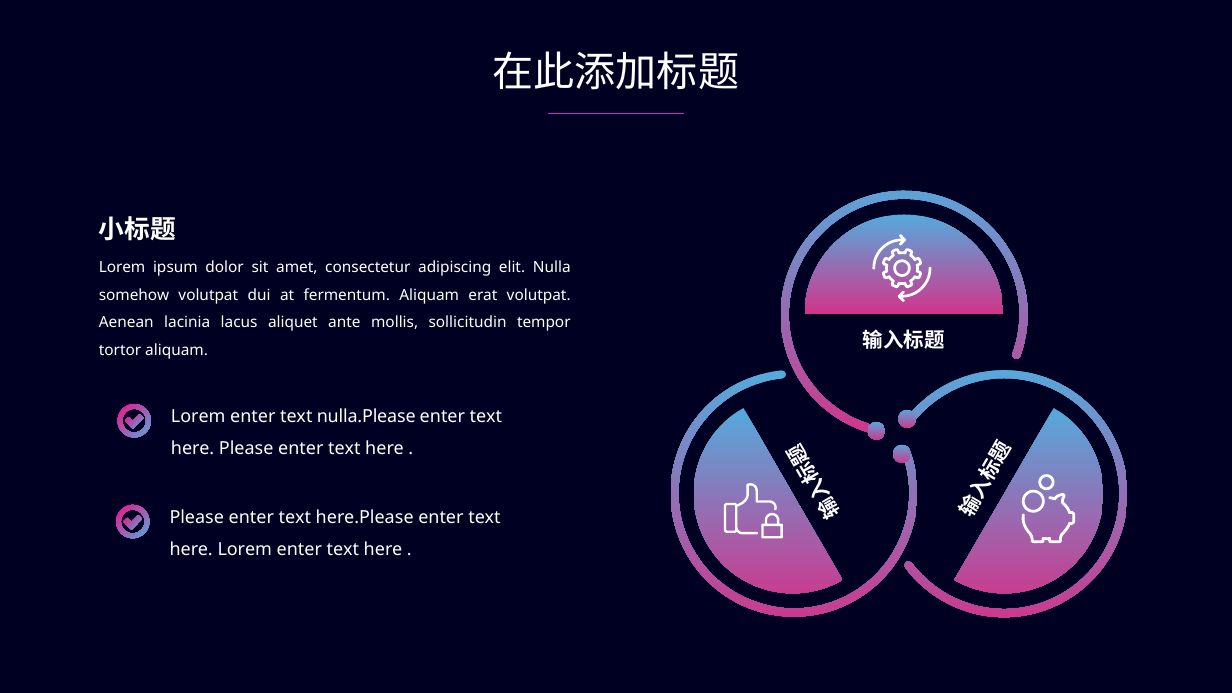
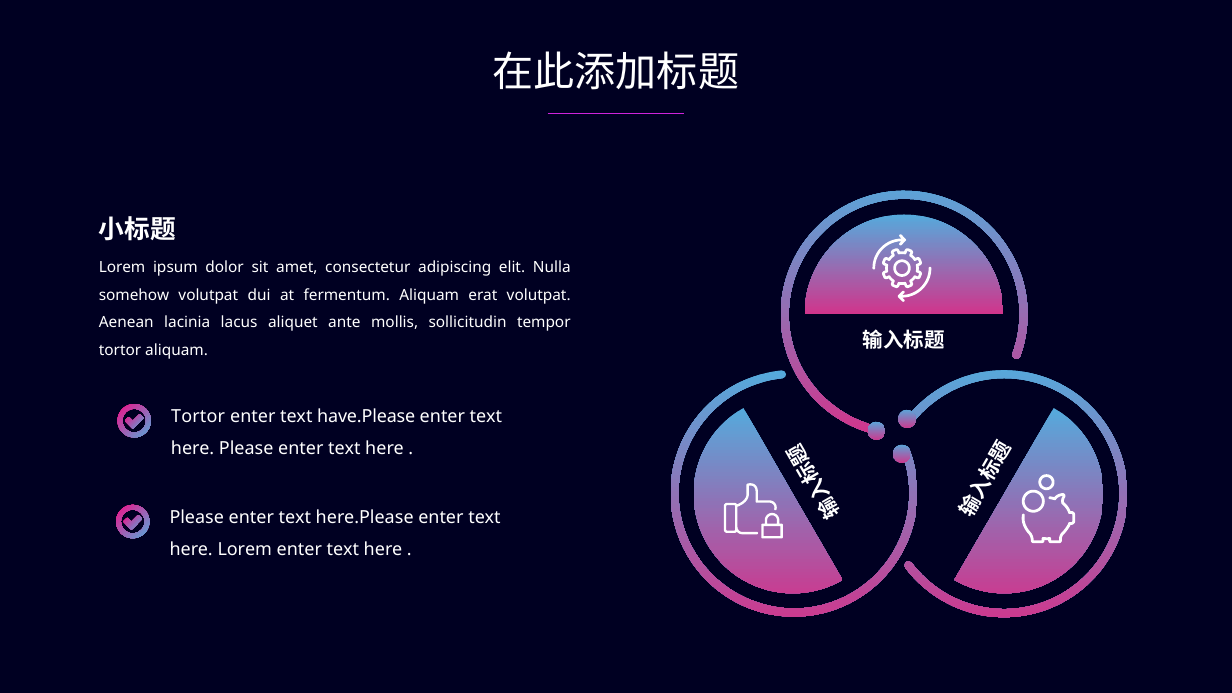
Lorem: Lorem -> Tortor (198, 416)
nulla.Please: nulla.Please -> have.Please (366, 416)
